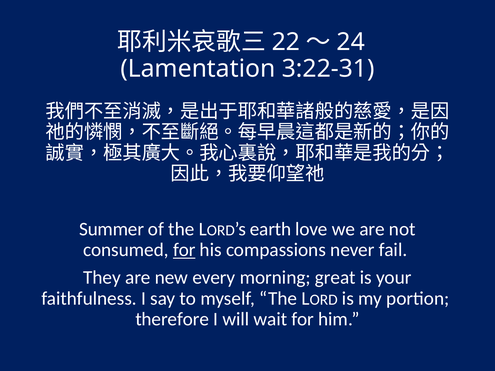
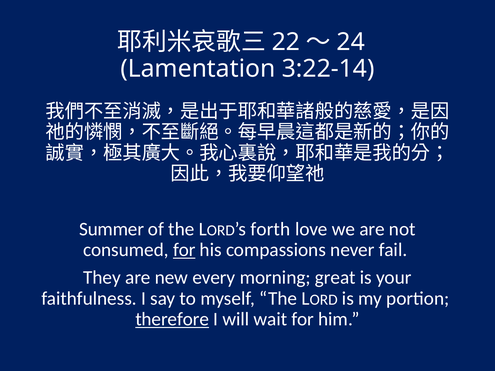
3:22-31: 3:22-31 -> 3:22-14 (328, 69)
earth: earth -> forth (270, 229)
therefore underline: none -> present (172, 319)
